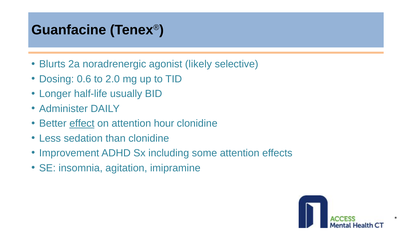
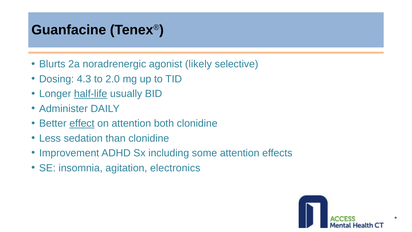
0.6: 0.6 -> 4.3 (84, 79)
half-life underline: none -> present (91, 94)
hour: hour -> both (164, 123)
imipramine: imipramine -> electronics (175, 168)
